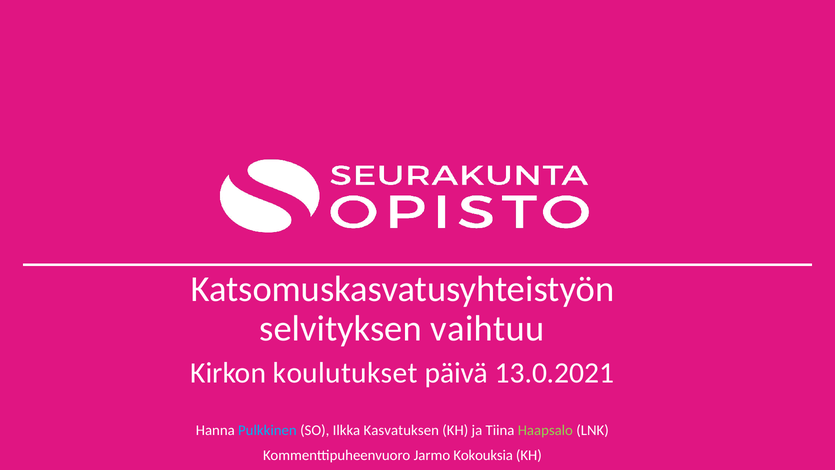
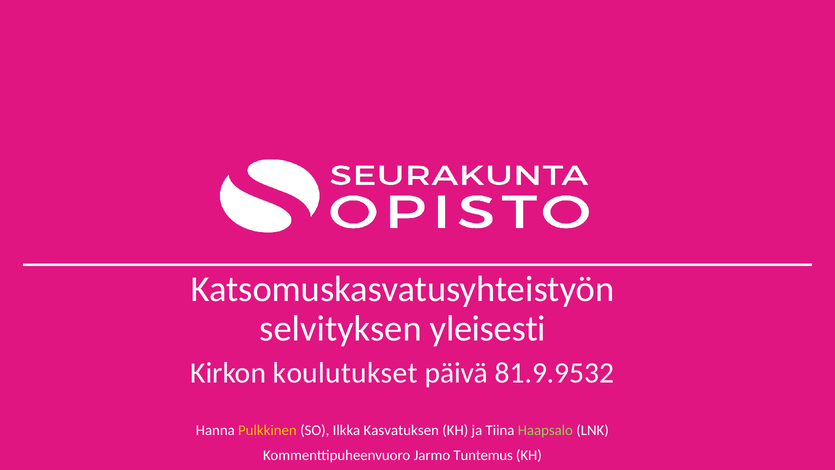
vaihtuu: vaihtuu -> yleisesti (488, 328)
13.0.2021: 13.0.2021 -> 81.9.9532 (554, 373)
Pulkkinen colour: light blue -> yellow (267, 430)
Kokouksia: Kokouksia -> Tuntemus (483, 455)
